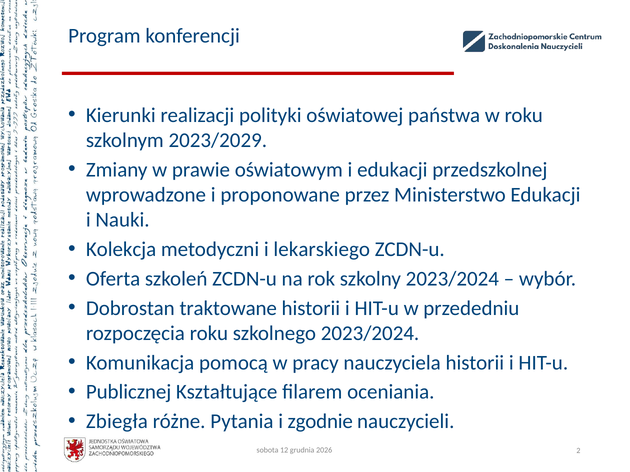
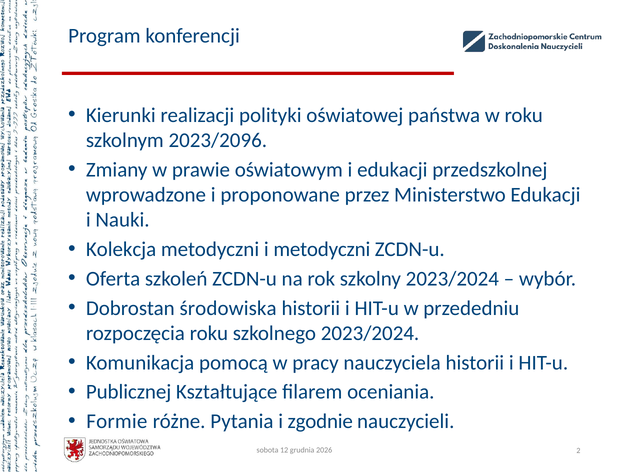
2023/2029: 2023/2029 -> 2023/2096 (218, 140)
i lekarskiego: lekarskiego -> metodyczni (322, 250)
traktowane: traktowane -> środowiska (228, 308)
Zbiegła: Zbiegła -> Formie (117, 422)
